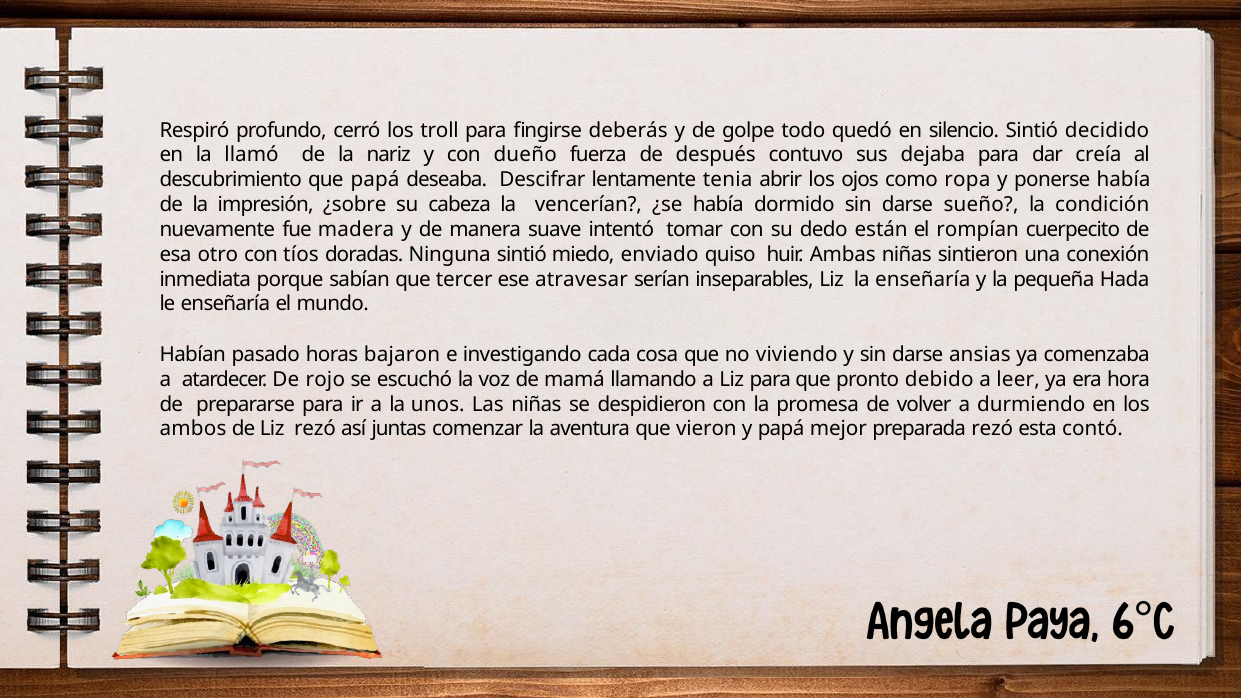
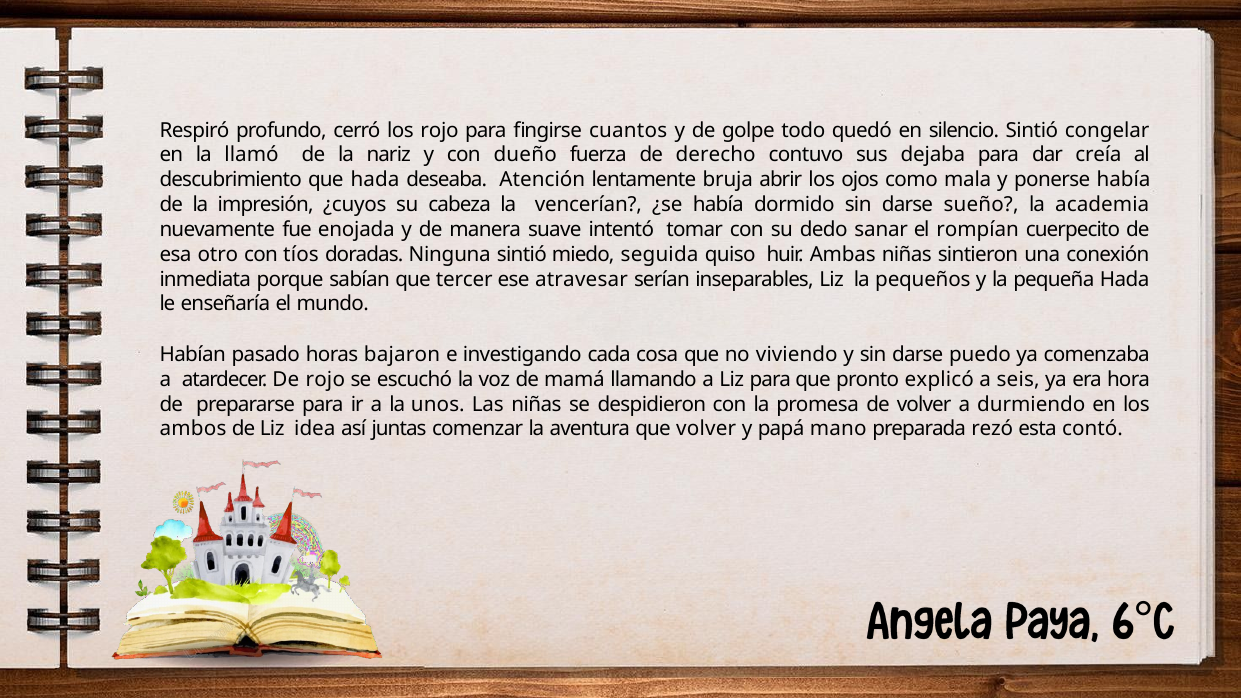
los troll: troll -> rojo (440, 130)
deberás: deberás -> cuantos (628, 130)
decidido: decidido -> congelar (1107, 130)
después: después -> derecho (716, 155)
que papá: papá -> hada (375, 180)
Descifrar: Descifrar -> Atención (542, 180)
tenia: tenia -> bruja (728, 180)
ropa: ropa -> mala (968, 180)
¿sobre: ¿sobre -> ¿cuyos (355, 205)
condición: condición -> academia (1102, 205)
madera: madera -> enojada (356, 230)
están: están -> sanar (881, 230)
enviado: enviado -> seguida (660, 254)
la enseñaría: enseñaría -> pequeños (923, 279)
ansias: ansias -> puedo (980, 355)
debido: debido -> explicó (939, 379)
leer: leer -> seis (1018, 379)
Liz rezó: rezó -> idea (315, 429)
que vieron: vieron -> volver (706, 429)
mejor: mejor -> mano (838, 429)
